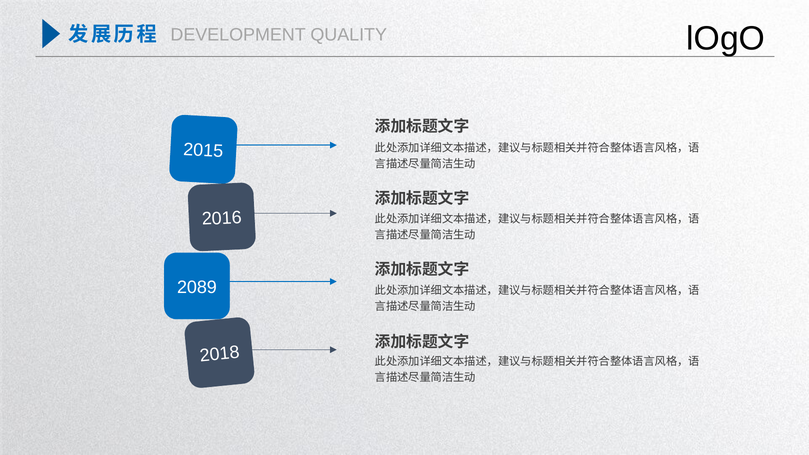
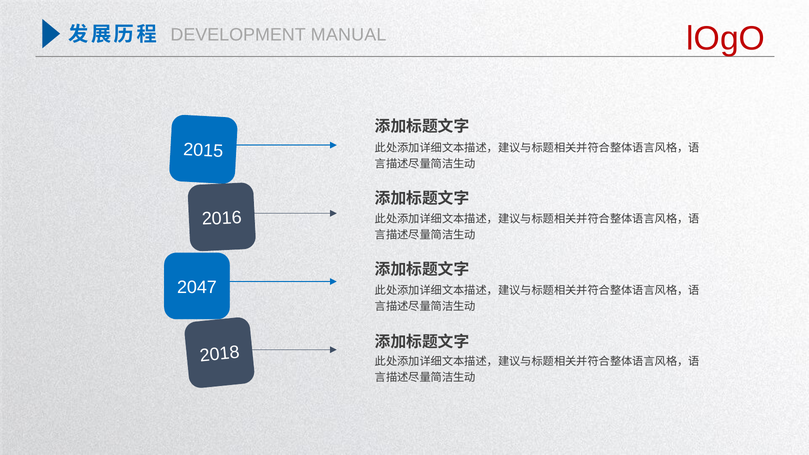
lOgO colour: black -> red (726, 38)
QUALITY: QUALITY -> MANUAL (349, 35)
2089: 2089 -> 2047 (197, 287)
